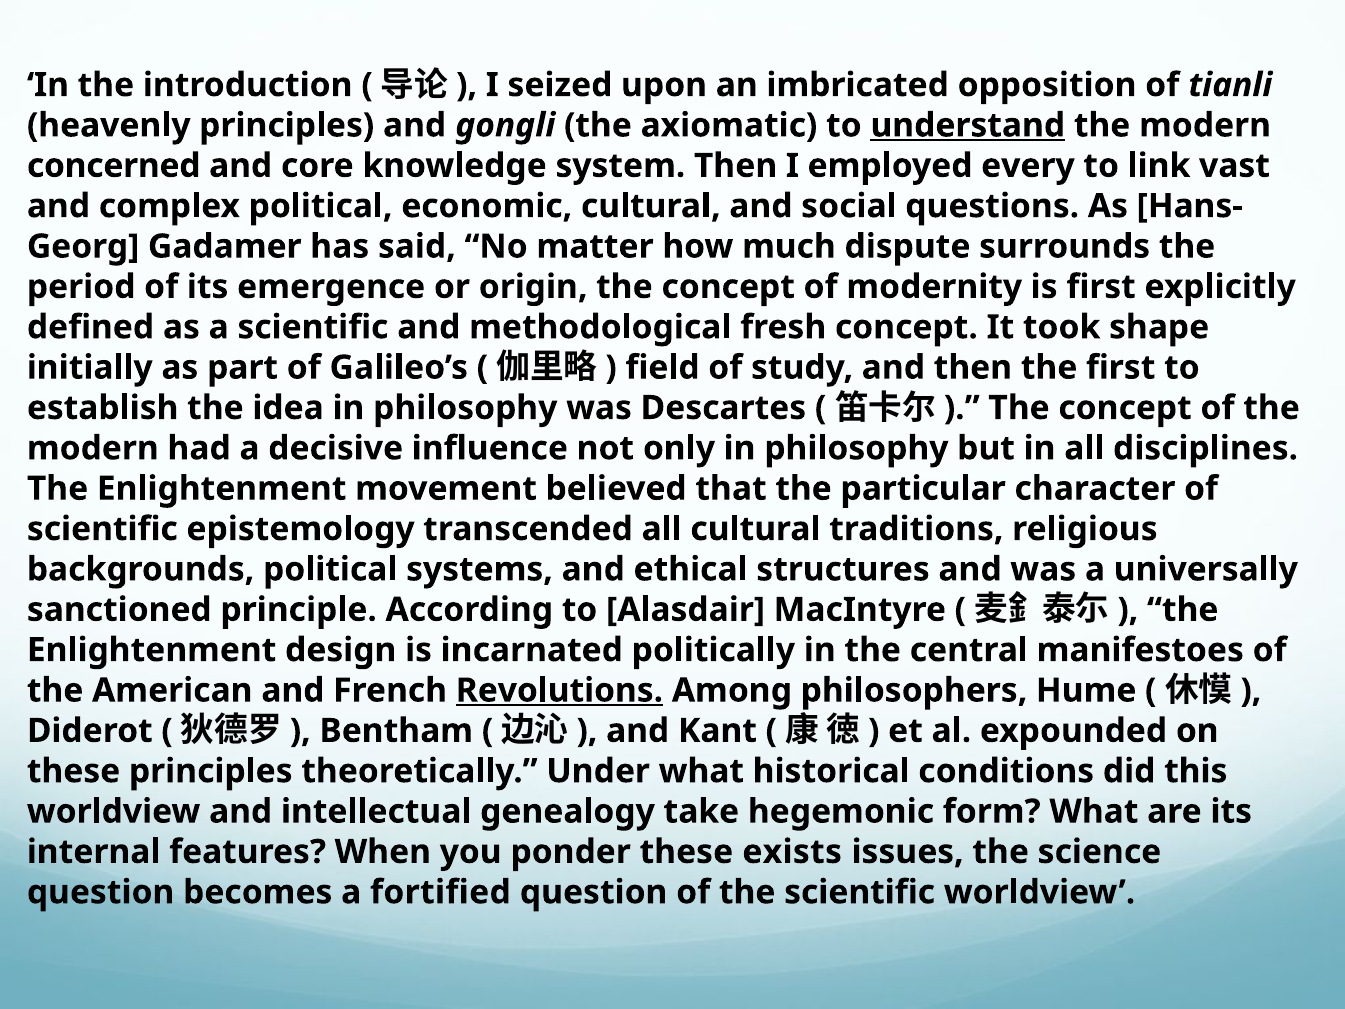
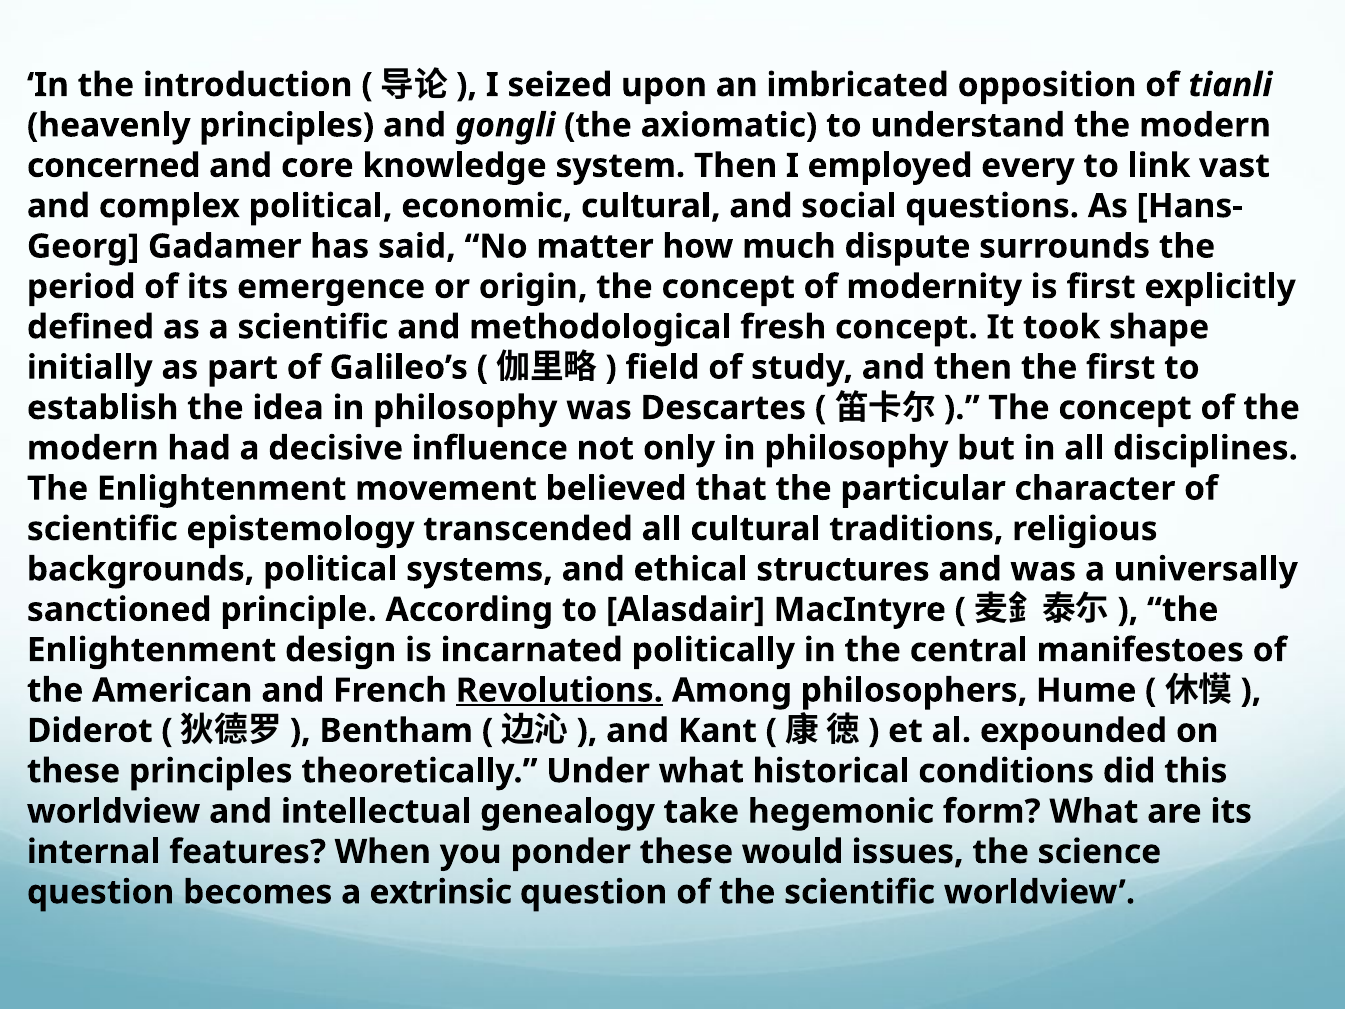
understand underline: present -> none (968, 125)
exists: exists -> would (792, 852)
fortified: fortified -> extrinsic (441, 892)
